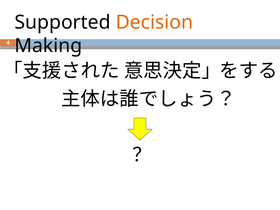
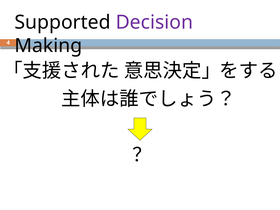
Decision colour: orange -> purple (154, 22)
